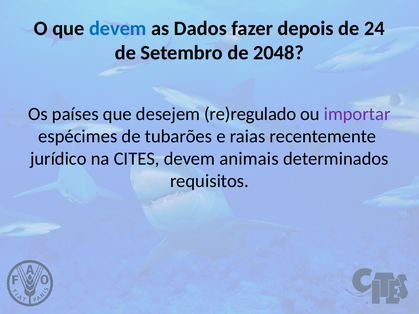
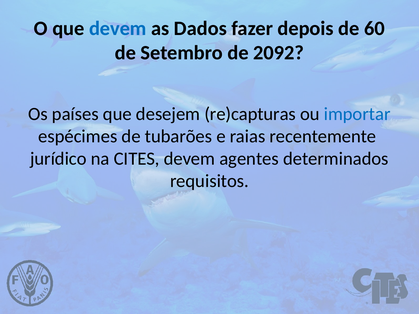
24: 24 -> 60 (374, 28)
2048: 2048 -> 2092 (279, 53)
re)regulado: re)regulado -> re)capturas (250, 114)
importar colour: purple -> blue (357, 114)
animais: animais -> agentes (249, 159)
